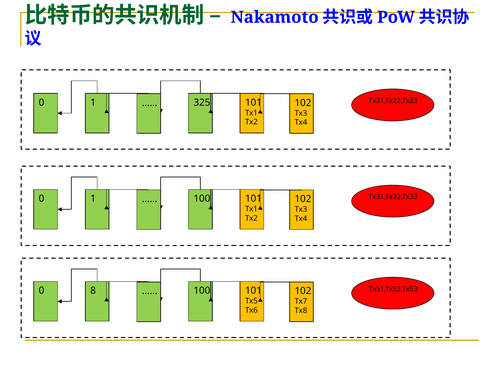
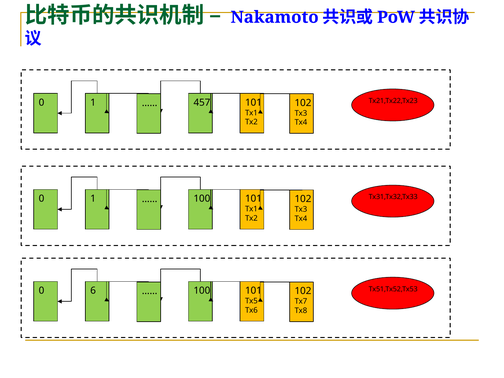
325: 325 -> 457 (202, 102)
8: 8 -> 6 (93, 291)
